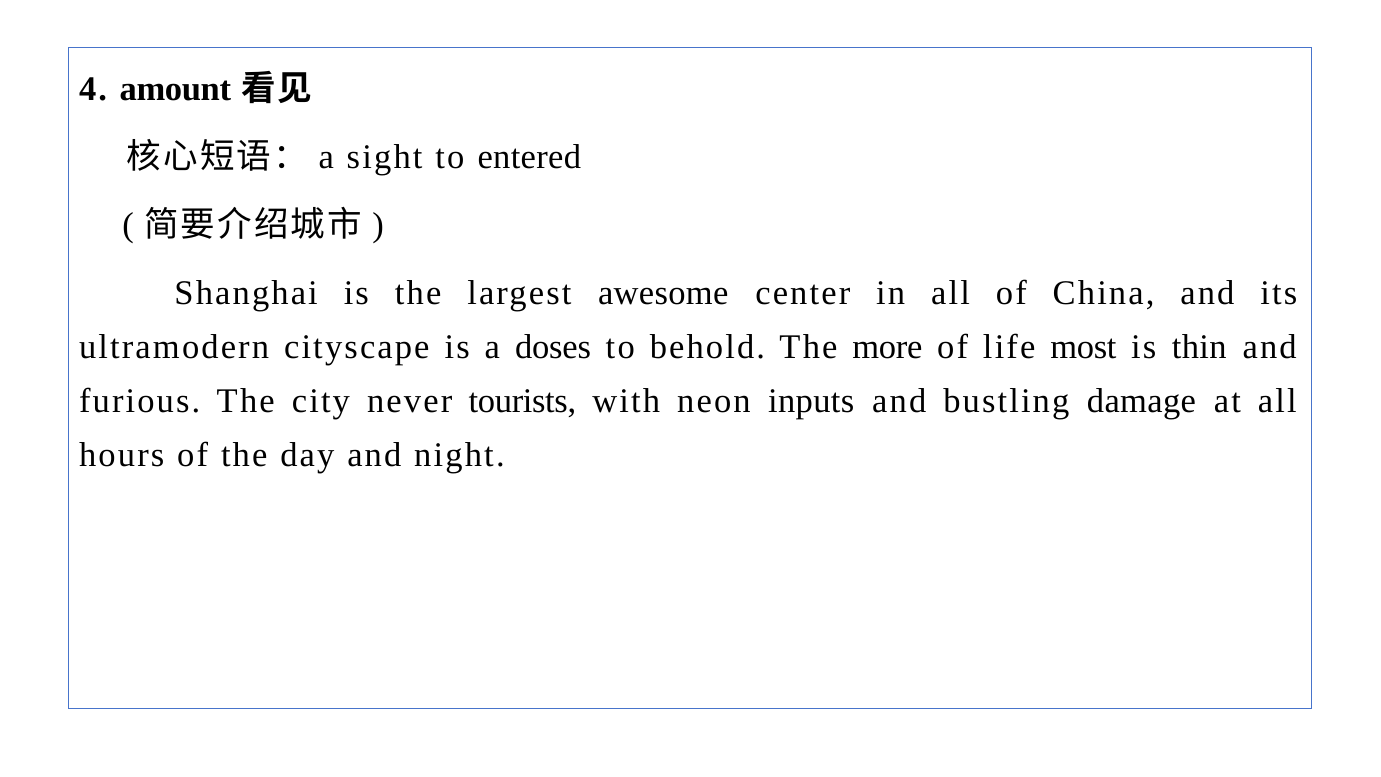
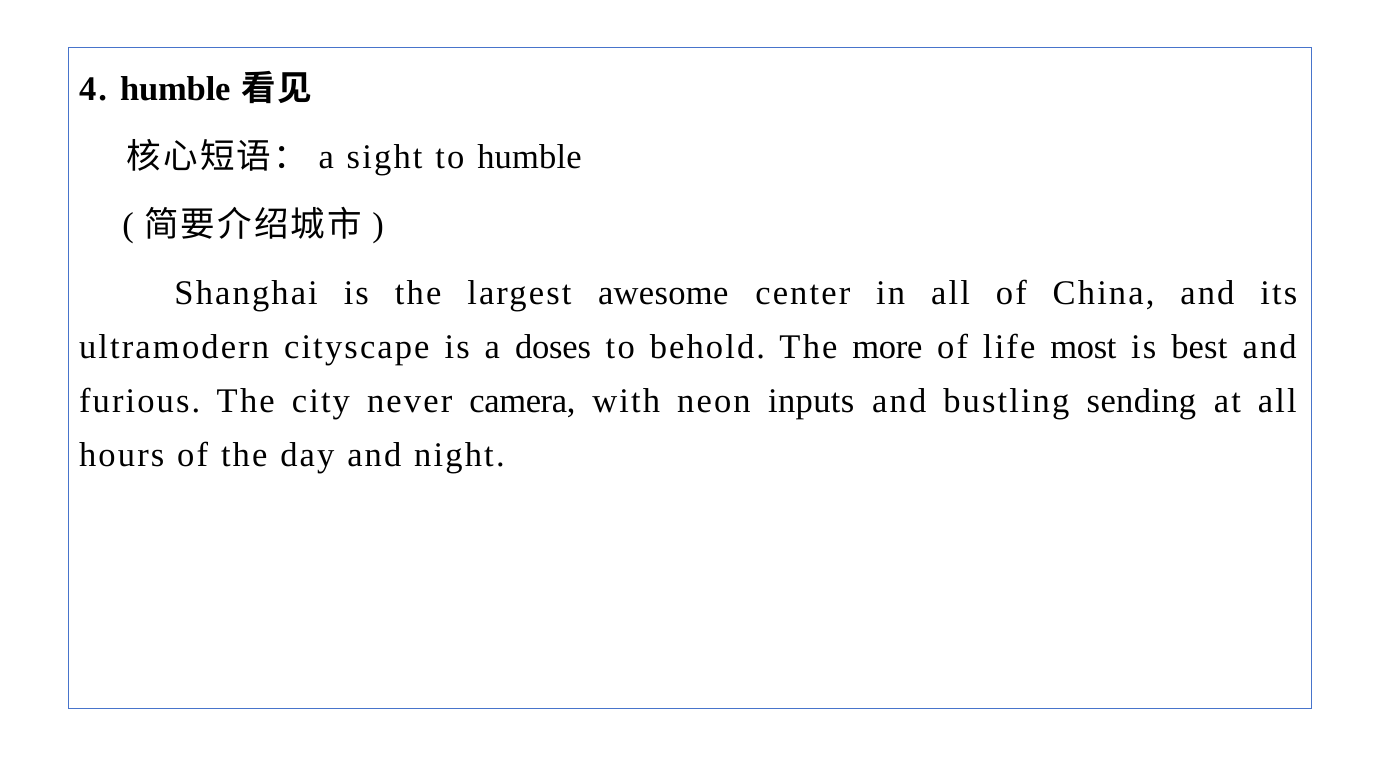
4 amount: amount -> humble (175, 89)
to entered: entered -> humble (529, 157)
thin: thin -> best (1199, 347)
tourists: tourists -> camera (522, 401)
damage: damage -> sending (1141, 401)
